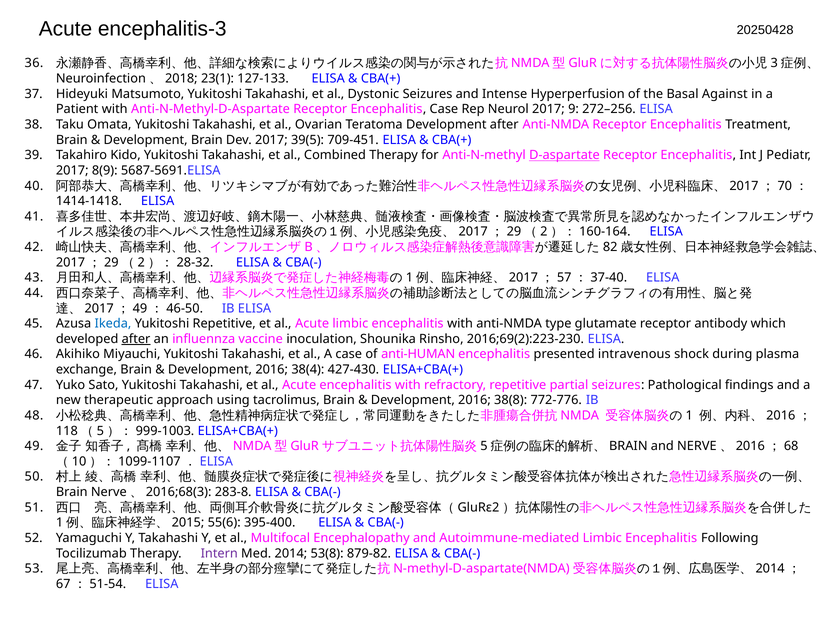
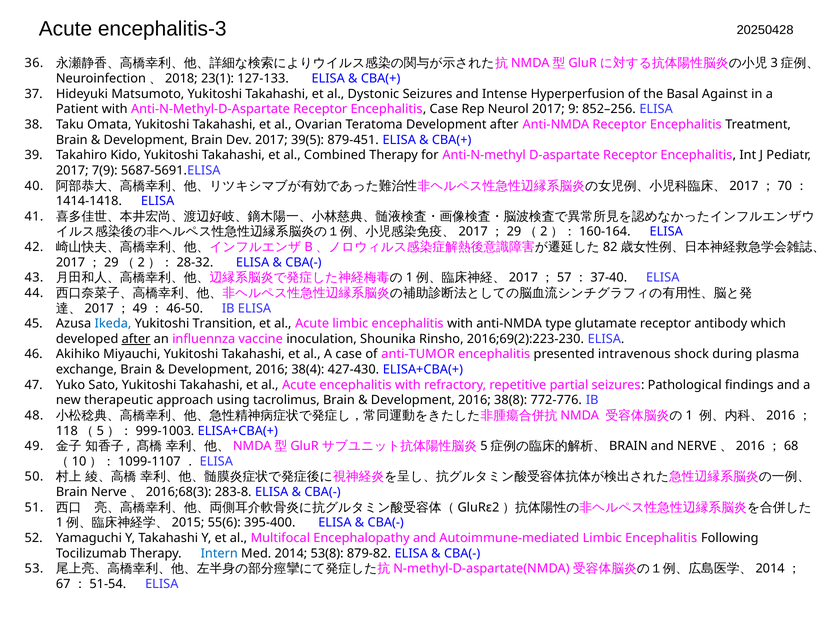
272–256: 272–256 -> 852–256 (609, 109)
709-451: 709-451 -> 879-451 (353, 140)
D-aspartate underline: present -> none (564, 155)
8(9: 8(9 -> 7(9 (105, 171)
Yukitoshi Repetitive: Repetitive -> Transition (224, 324)
anti-HUMAN: anti-HUMAN -> anti-TUMOR (418, 354)
Intern colour: purple -> blue (219, 554)
